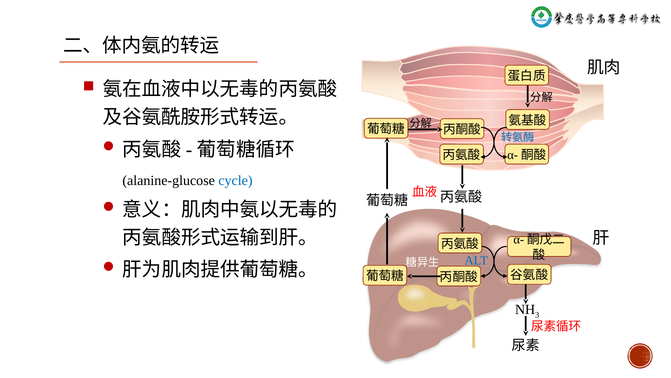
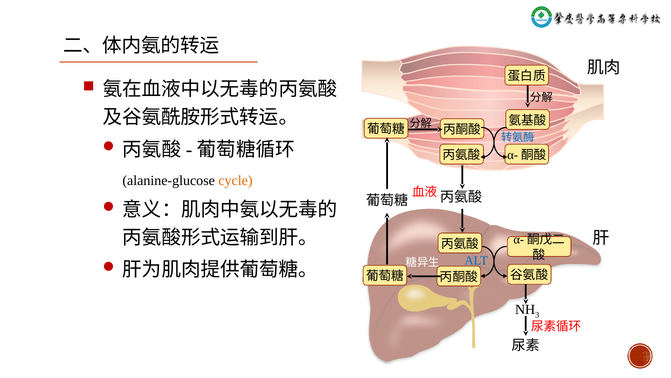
cycle colour: blue -> orange (235, 180)
